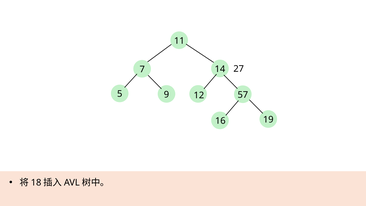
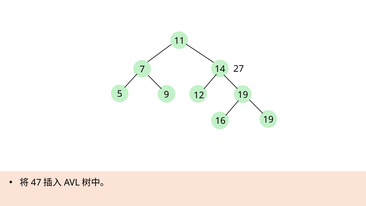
5 57: 57 -> 19 (243, 95)
18: 18 -> 47 (36, 183)
